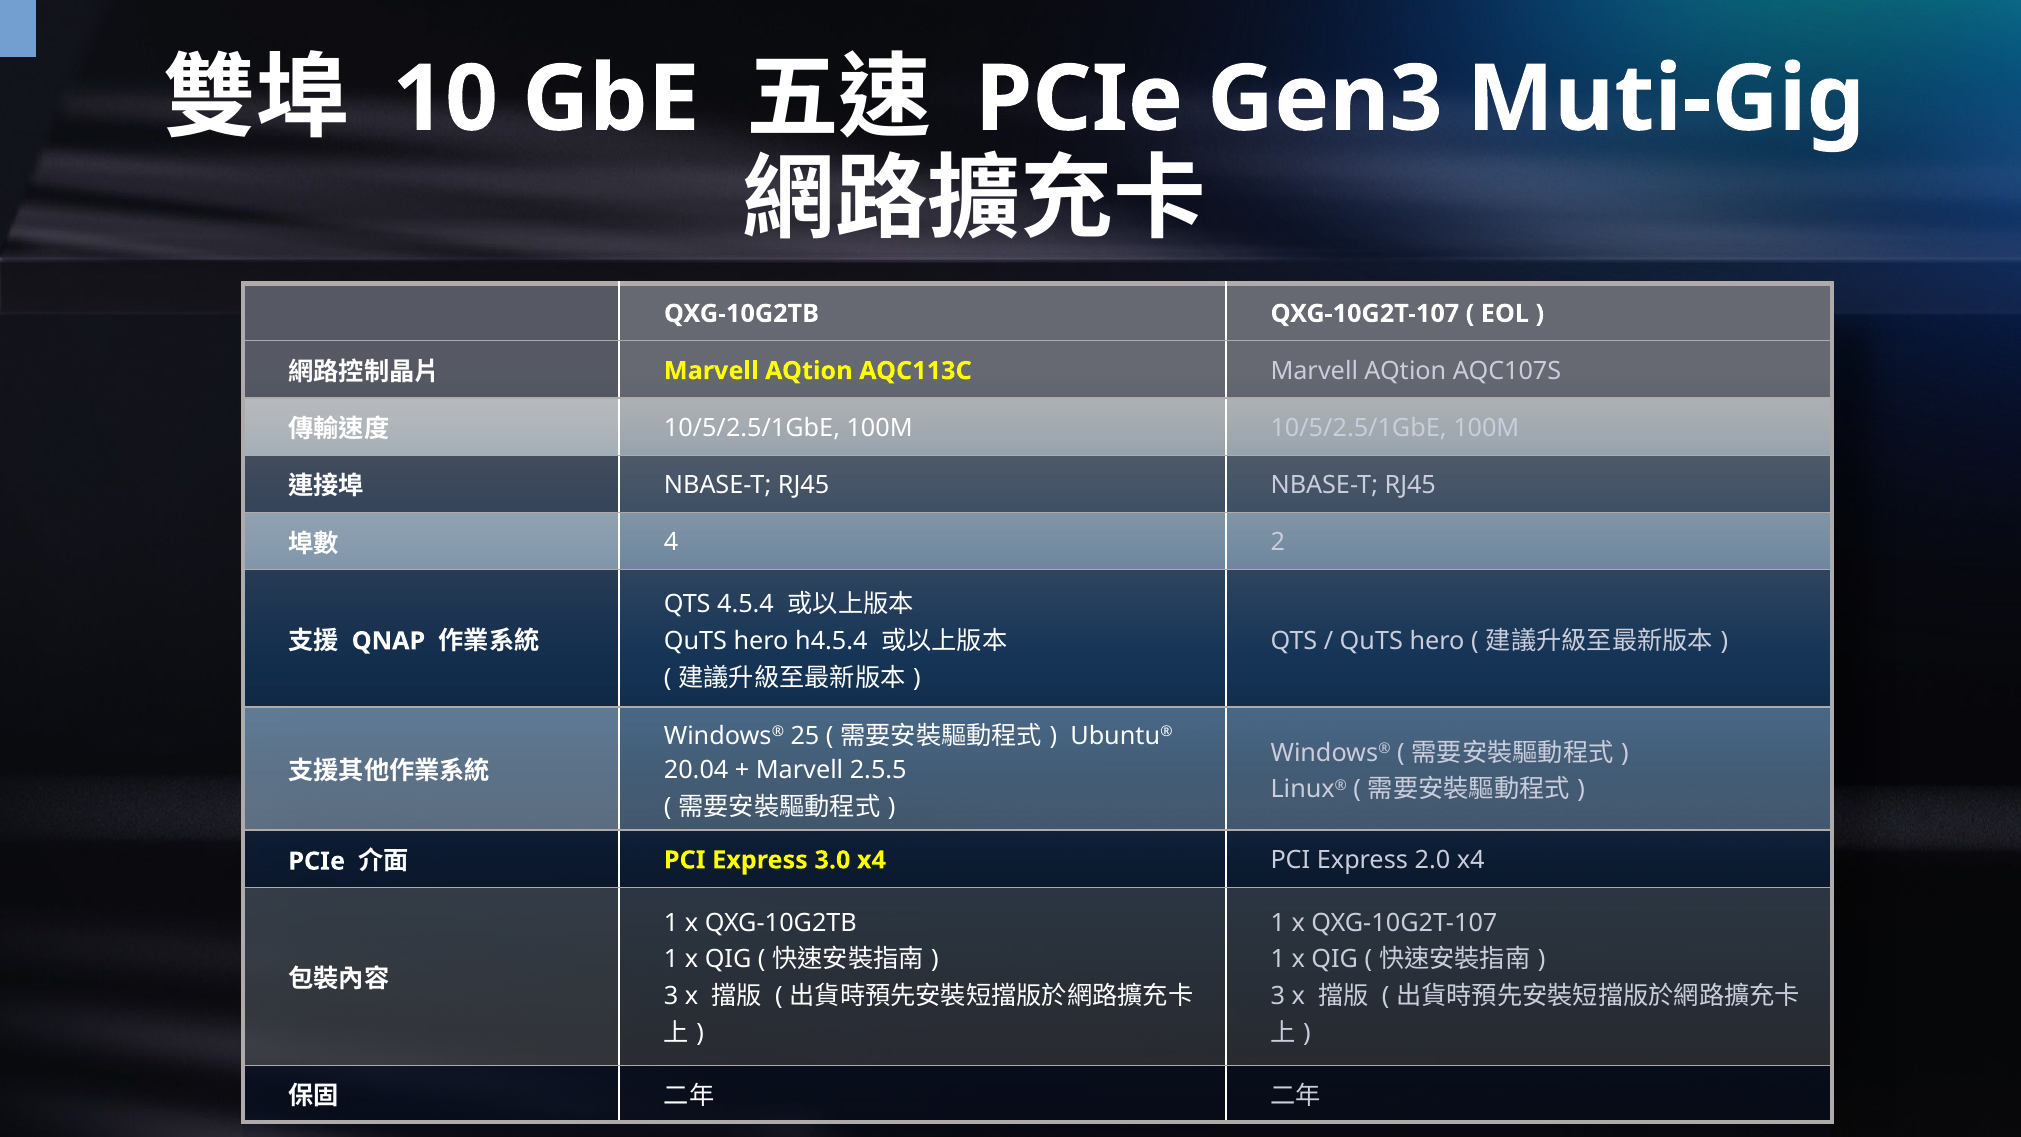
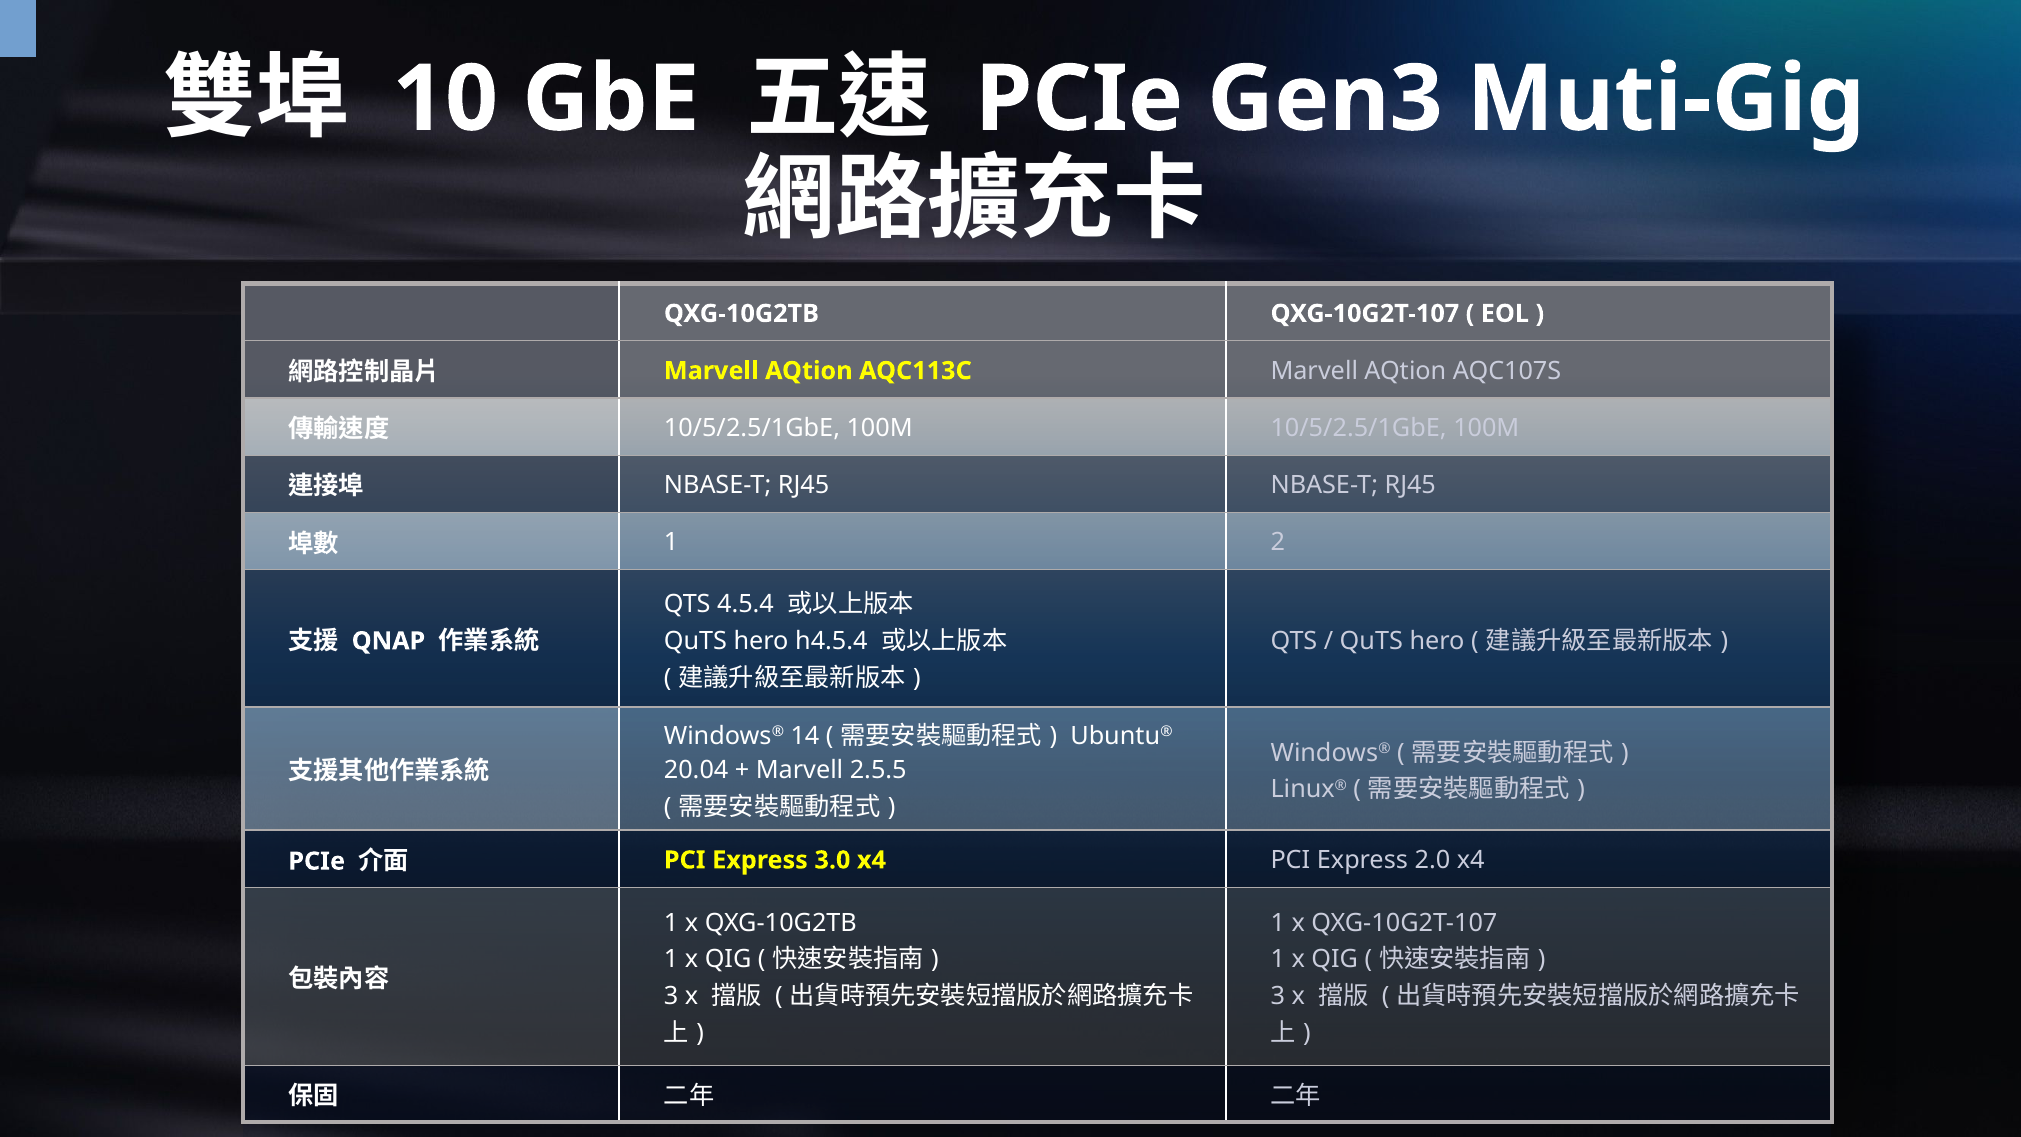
4: 4 -> 1 (671, 542)
25: 25 -> 14 (805, 736)
